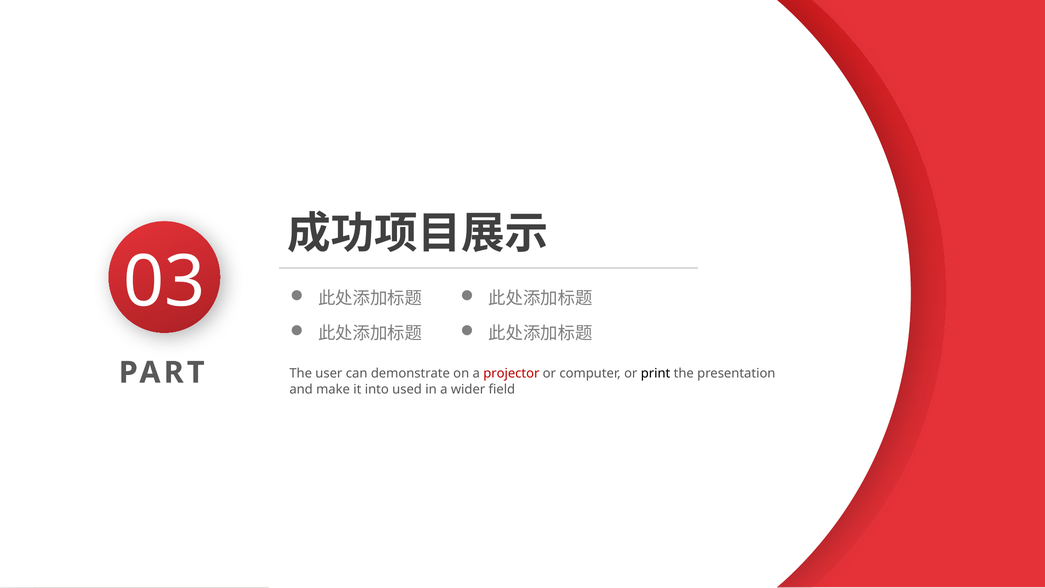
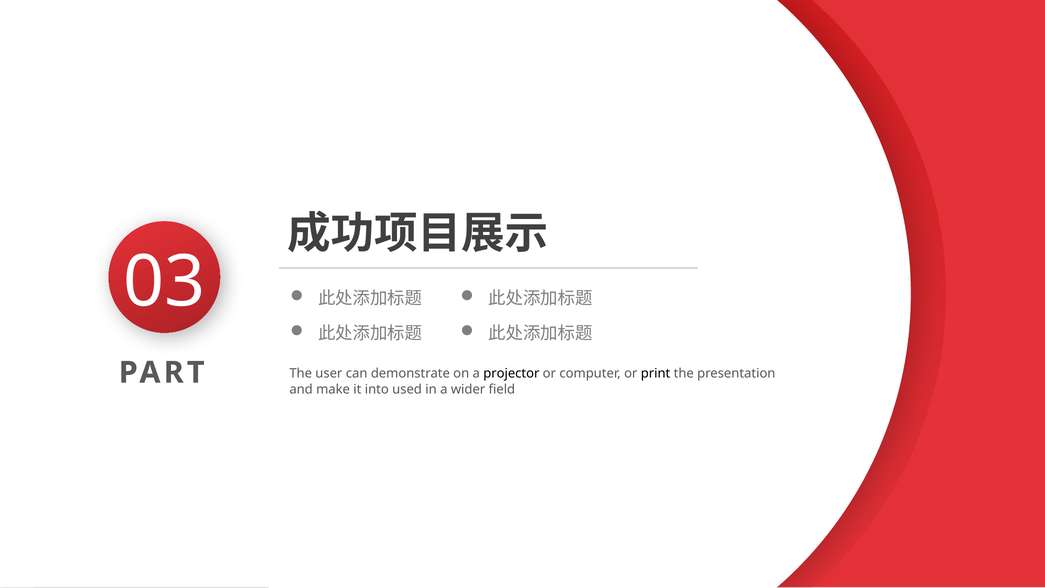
projector colour: red -> black (511, 374)
